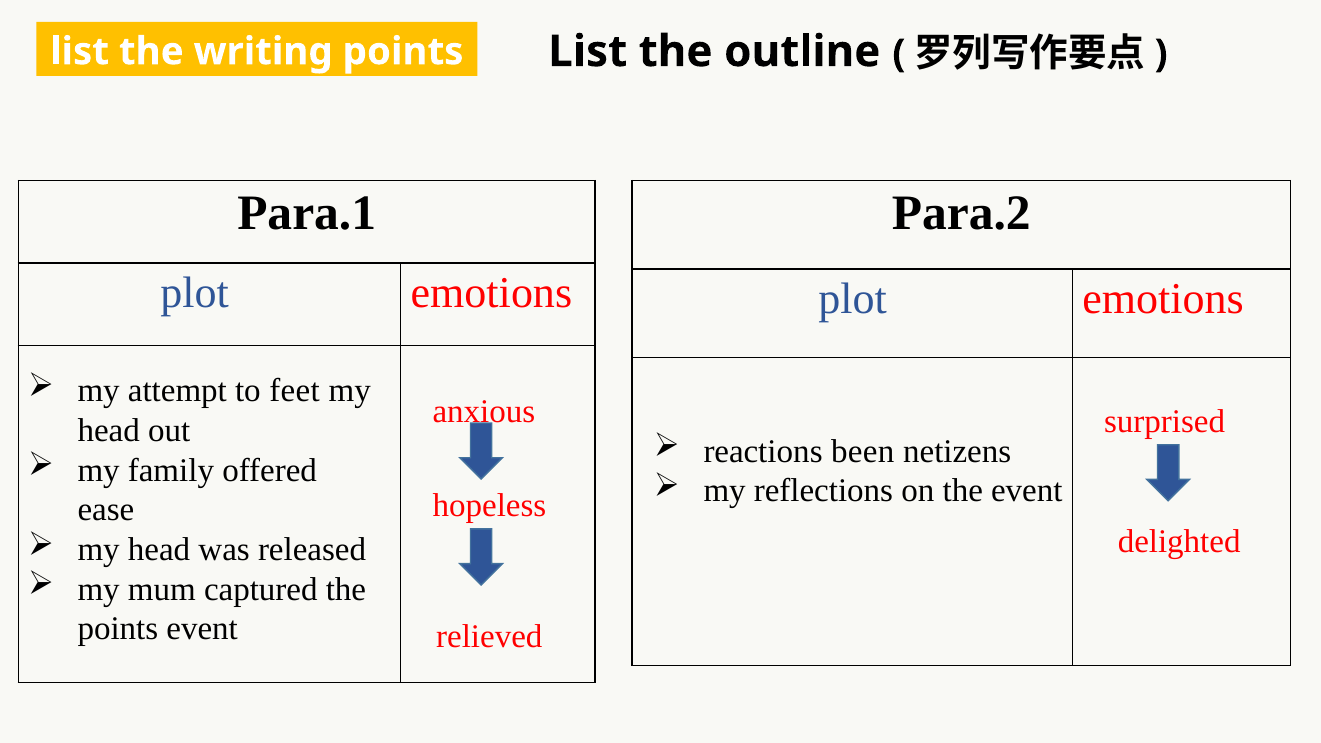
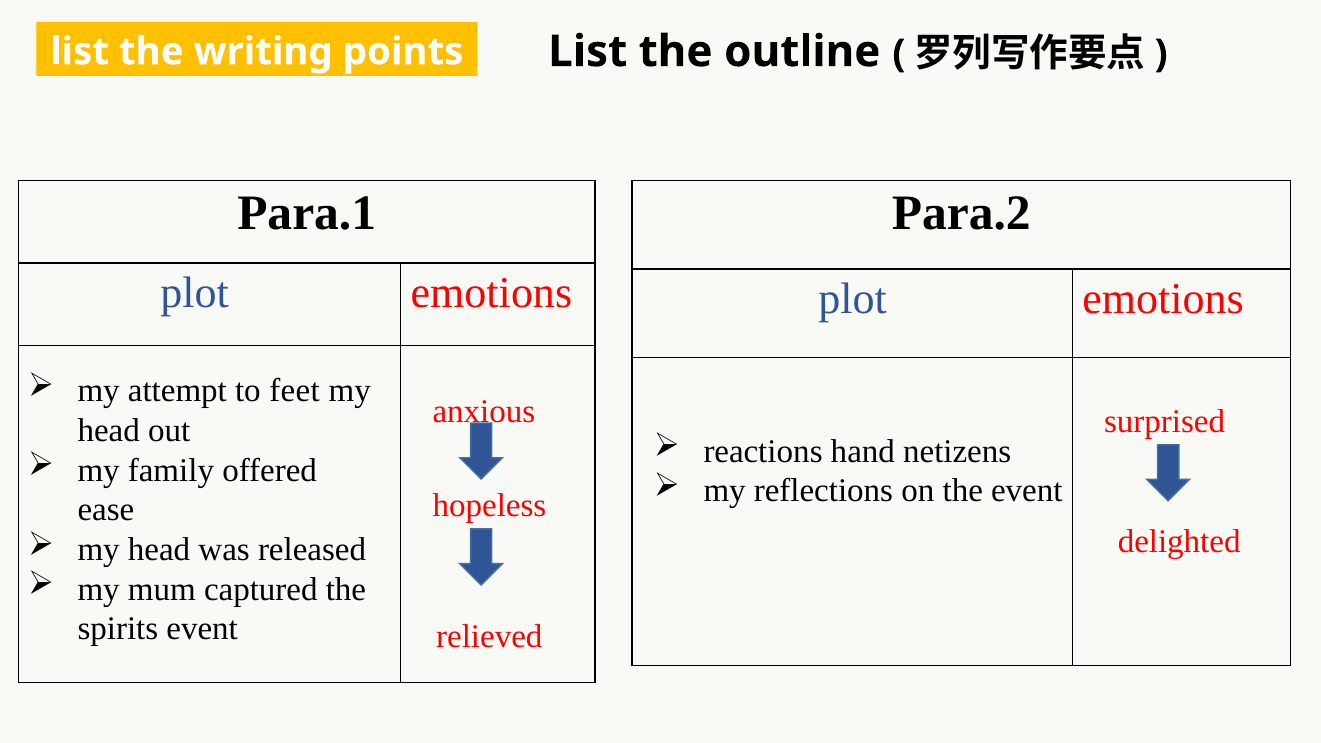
been: been -> hand (863, 451)
points: points -> spirits (118, 629)
